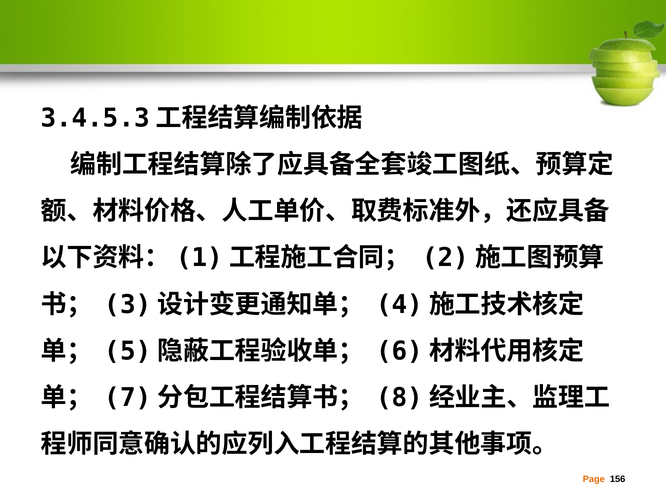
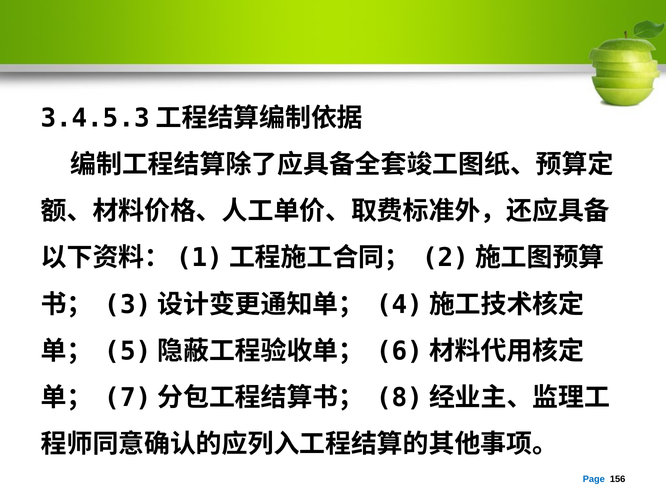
Page colour: orange -> blue (594, 480)
